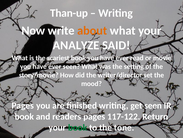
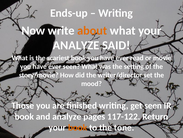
Than-up: Than-up -> Ends-up (69, 13)
Pages: Pages -> Those (23, 105)
and readers: readers -> analyze (67, 116)
book colour: green -> orange (78, 127)
